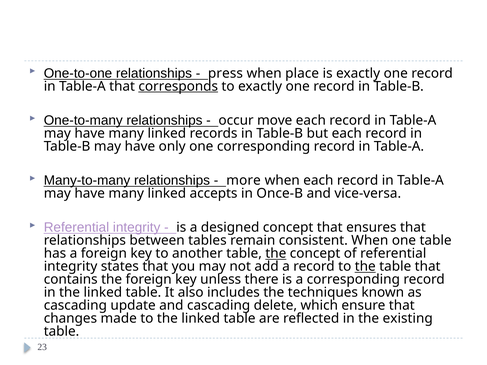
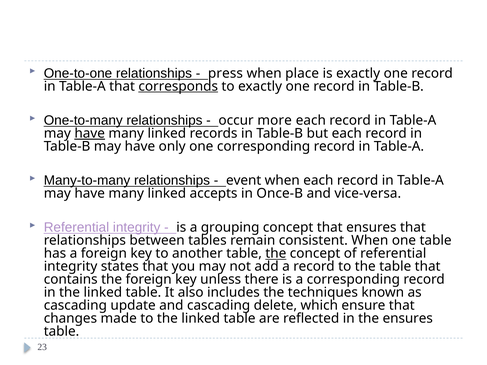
move: move -> more (275, 120)
have underline: none -> present (90, 133)
more: more -> event (244, 181)
designed: designed -> grouping (230, 228)
the underline: present -> none (365, 267)
the existing: existing -> ensures (408, 319)
